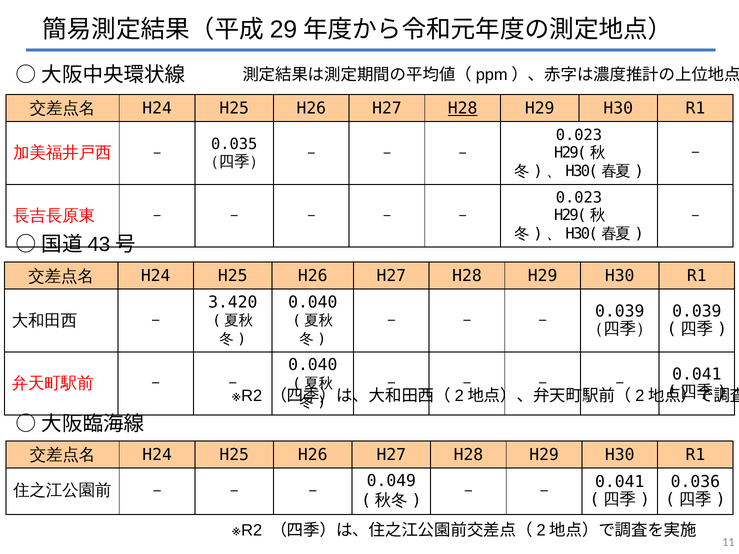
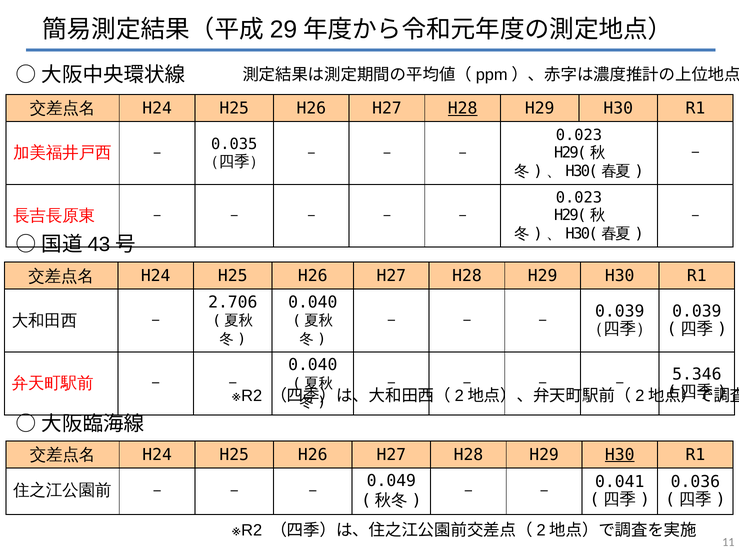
3.420: 3.420 -> 2.706 (233, 302)
0.041: 0.041 -> 5.346 (697, 374)
H30 underline: none -> present (620, 455)
